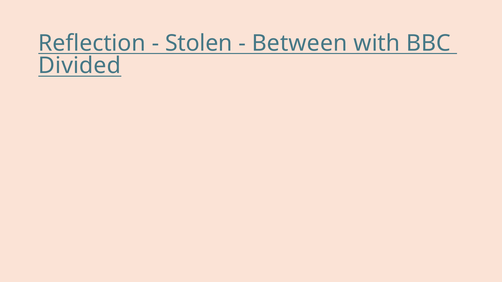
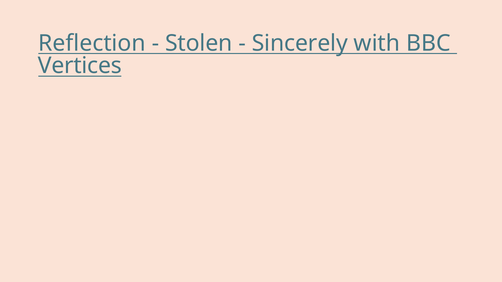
Between: Between -> Sincerely (300, 43)
Divided: Divided -> Vertices (80, 66)
